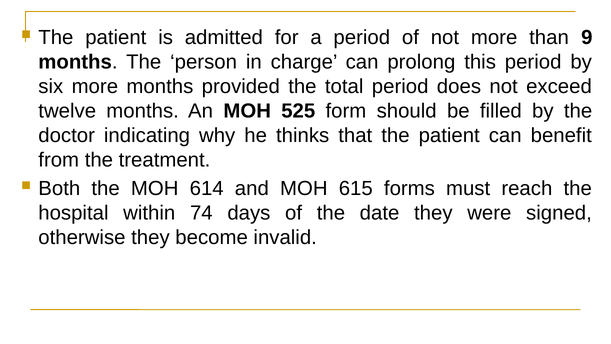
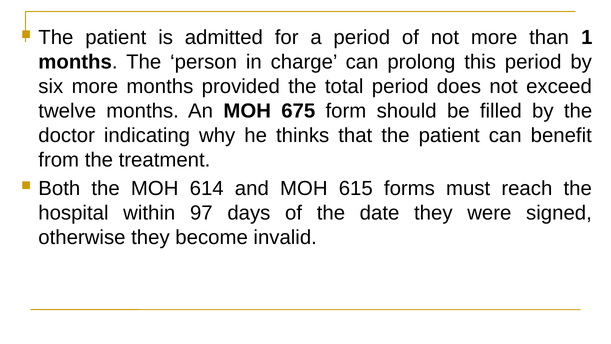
9: 9 -> 1 (587, 37)
525: 525 -> 675 (298, 111)
74: 74 -> 97 (201, 213)
